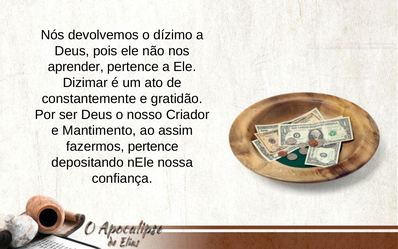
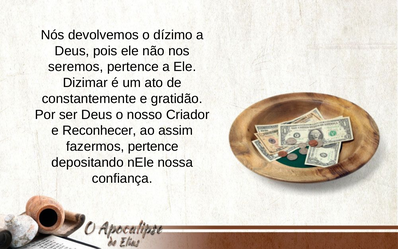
aprender: aprender -> seremos (76, 67)
Mantimento: Mantimento -> Reconhecer (99, 130)
